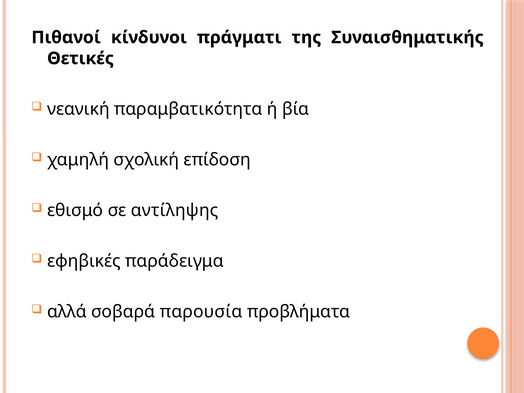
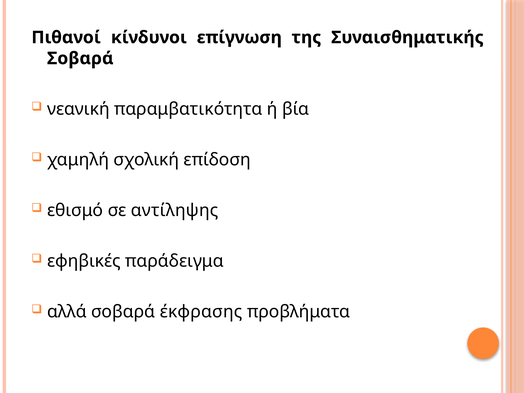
πράγματι: πράγματι -> επίγνωση (239, 37)
Θετικές: Θετικές -> Σοβαρά (80, 58)
παρουσία: παρουσία -> έκφρασης (201, 312)
